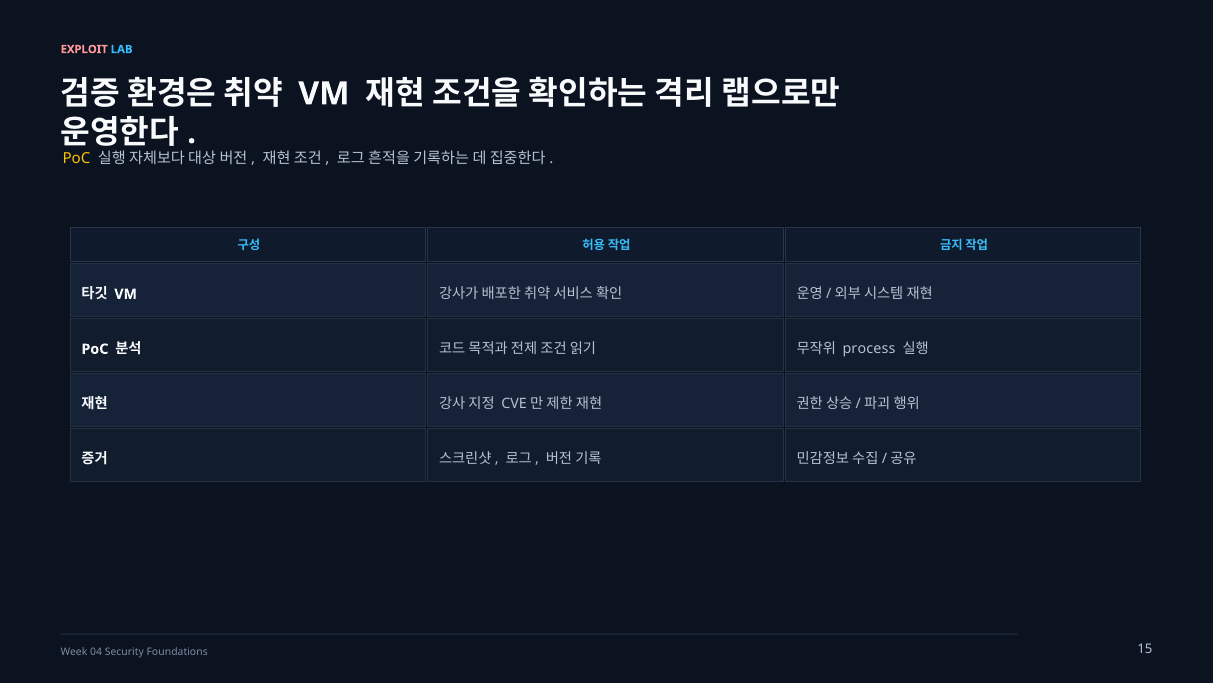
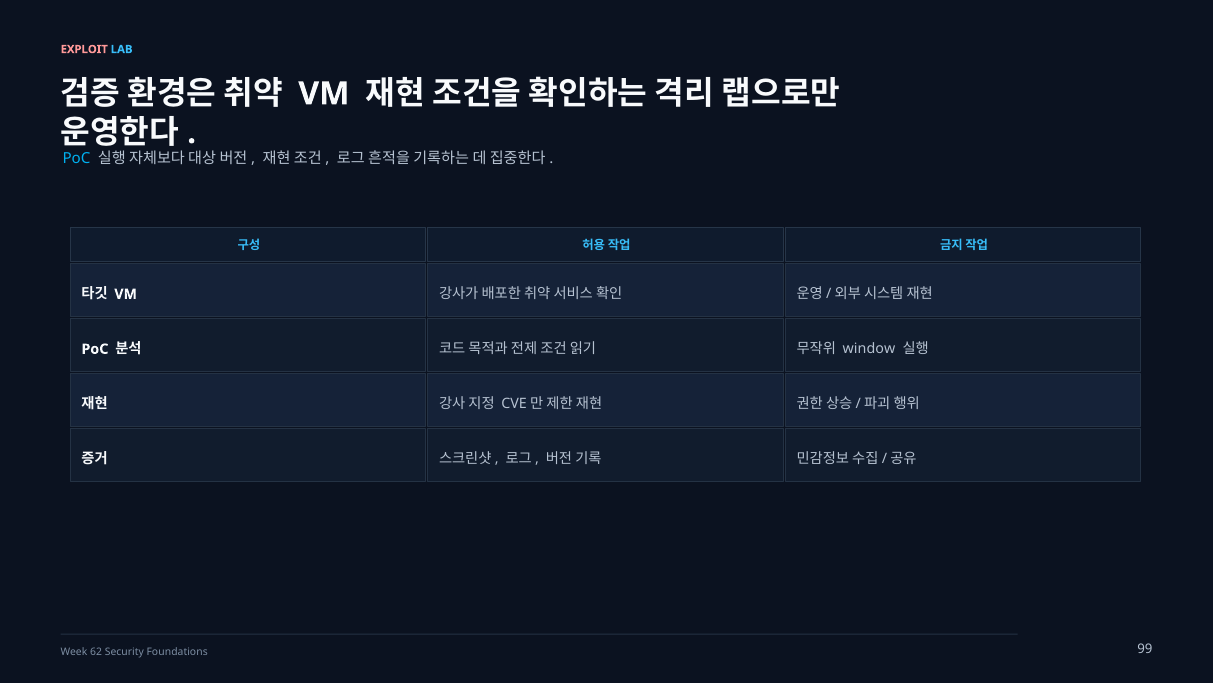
PoC colour: yellow -> light blue (76, 158)
process: process -> window (869, 349)
04: 04 -> 62 (96, 651)
15: 15 -> 99 (1145, 648)
